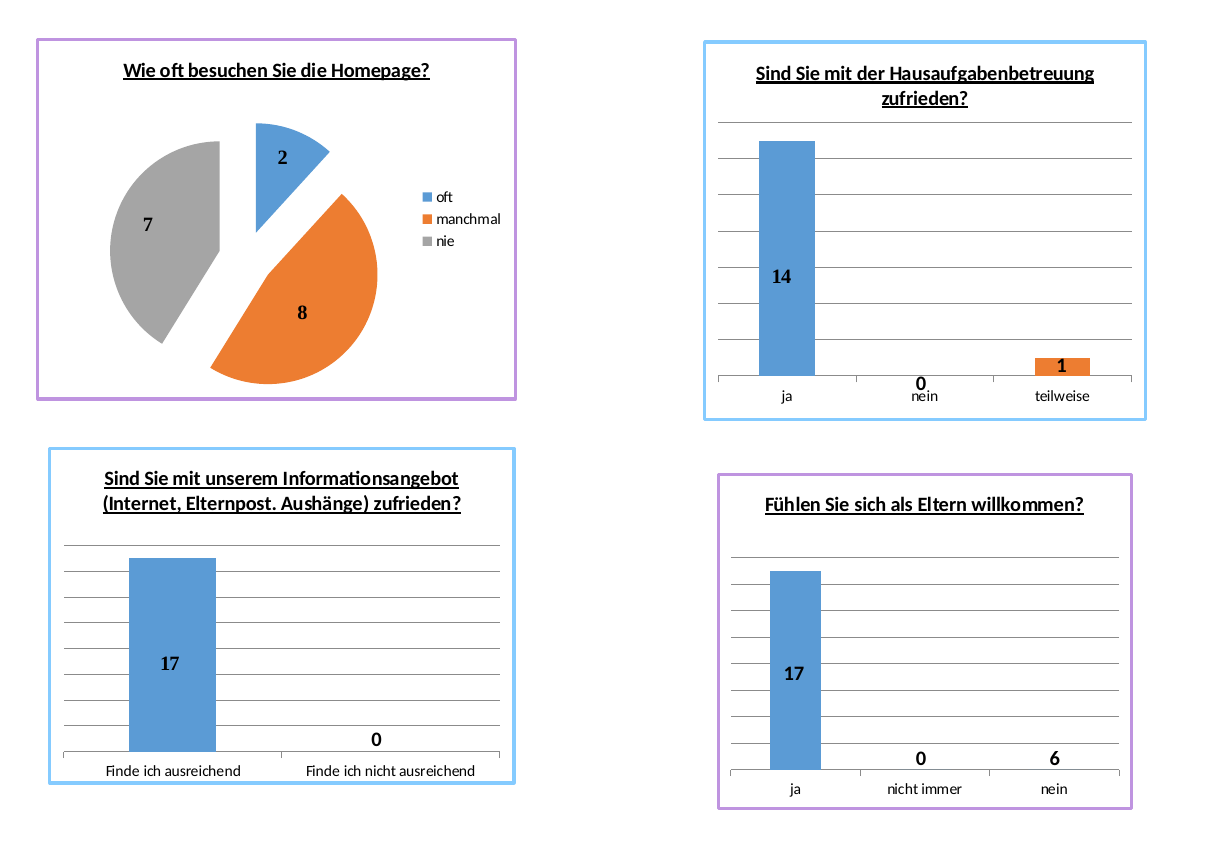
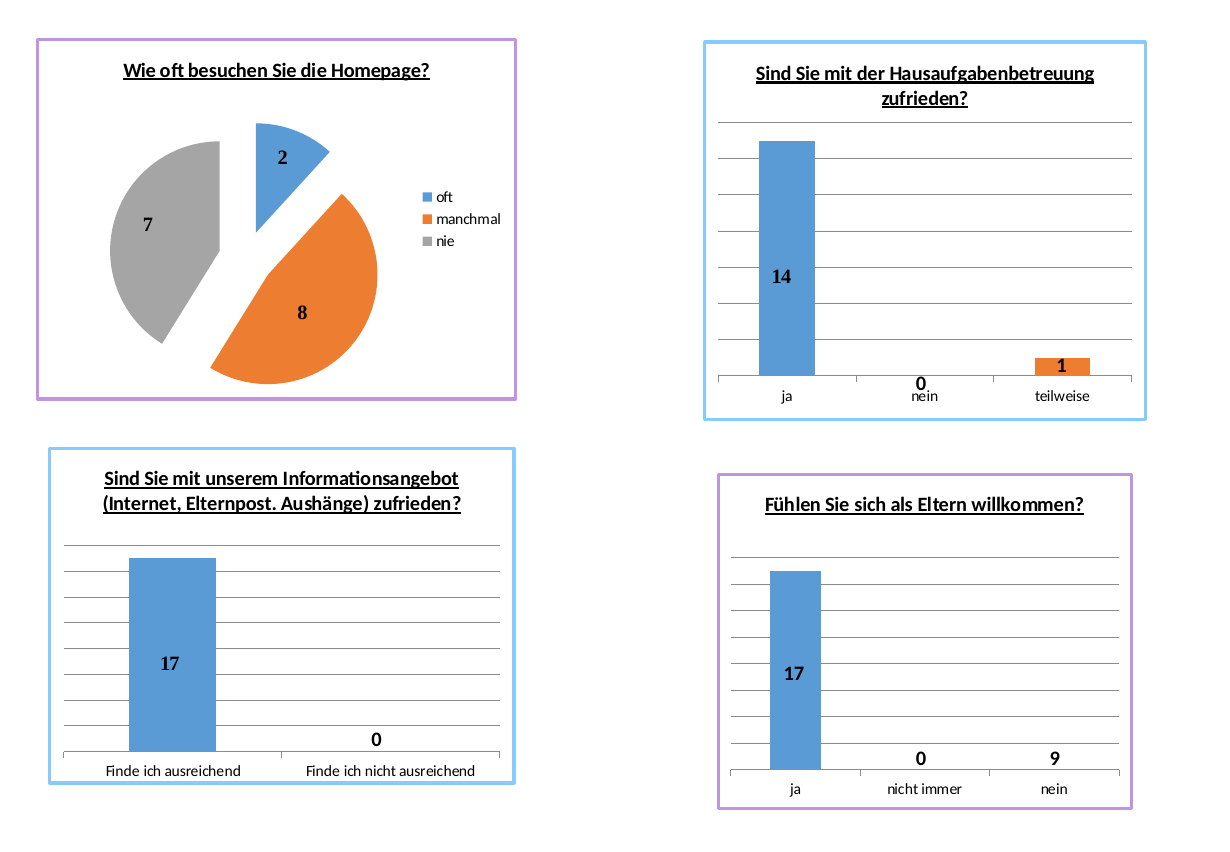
6: 6 -> 9 (1055, 758)
